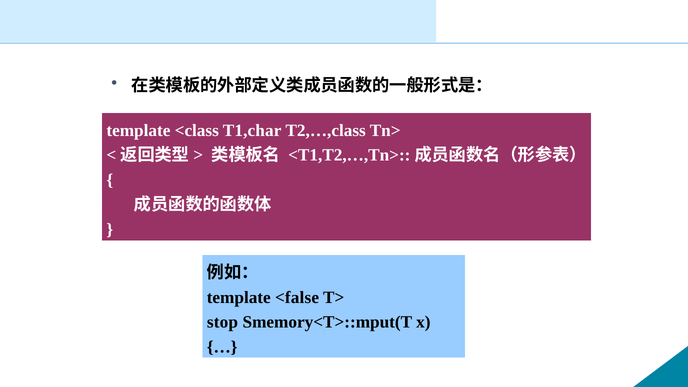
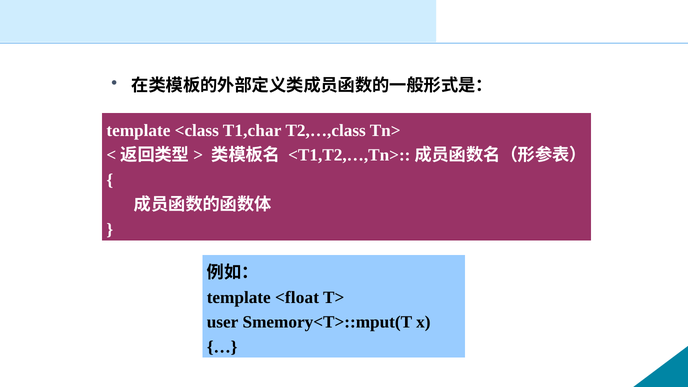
<false: <false -> <float (297, 297)
stop: stop -> user (223, 322)
